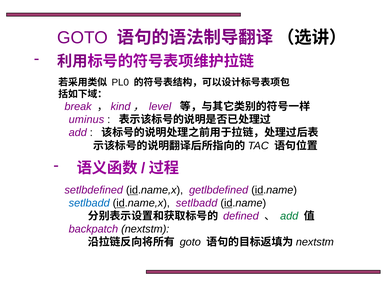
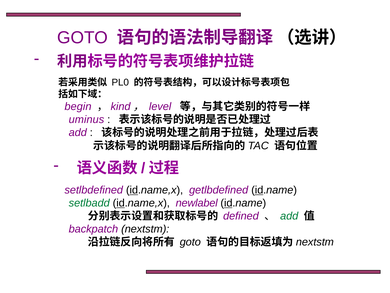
break: break -> begin (78, 106)
setlbadd colour: blue -> green (89, 203)
id.name,x setlbadd: setlbadd -> newlabel (197, 203)
